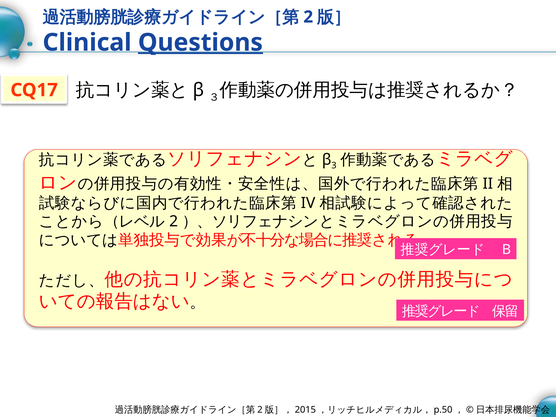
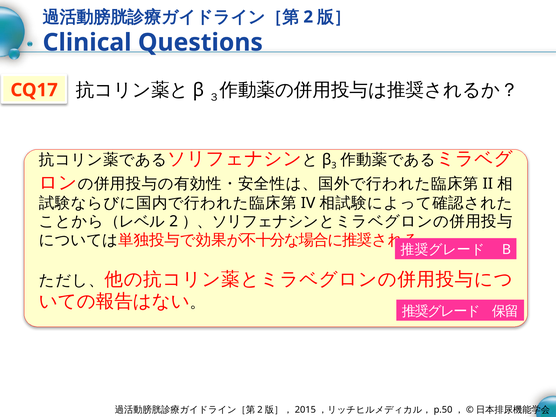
Questions underline: present -> none (200, 42)
